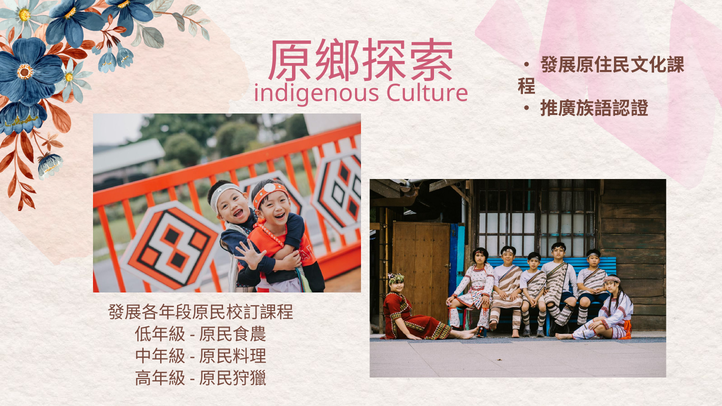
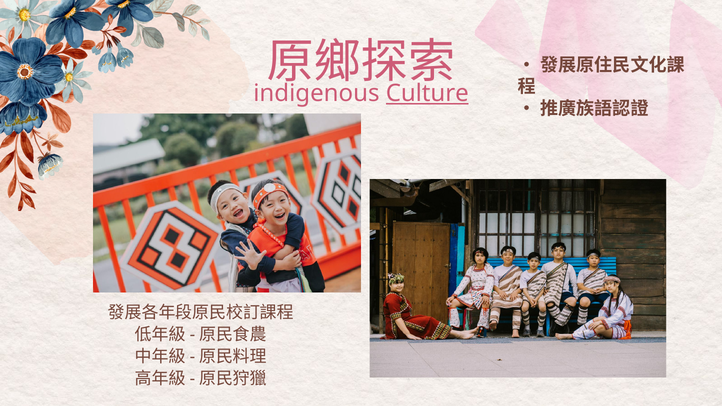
Culture underline: none -> present (427, 93)
